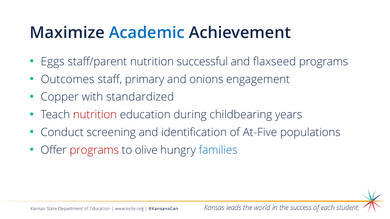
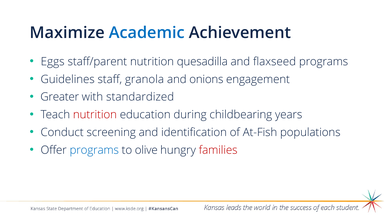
successful: successful -> quesadilla (202, 62)
Outcomes: Outcomes -> Guidelines (68, 79)
primary: primary -> granola (144, 79)
Copper: Copper -> Greater (60, 97)
At-Five: At-Five -> At-Fish (260, 133)
programs colour: red -> blue (94, 150)
families colour: blue -> red (218, 150)
